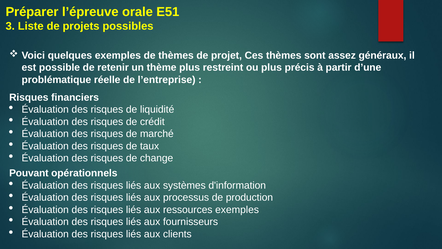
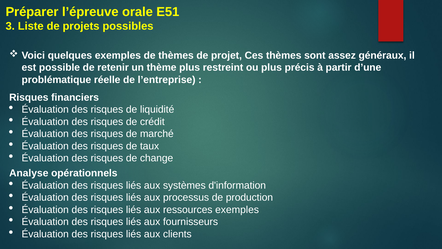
Pouvant: Pouvant -> Analyse (29, 173)
